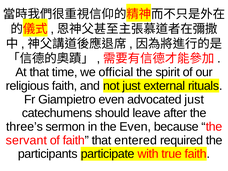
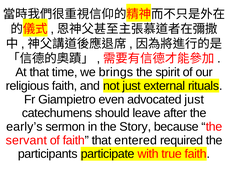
official: official -> brings (116, 72)
three’s: three’s -> early’s (24, 127)
the Even: Even -> Story (135, 127)
